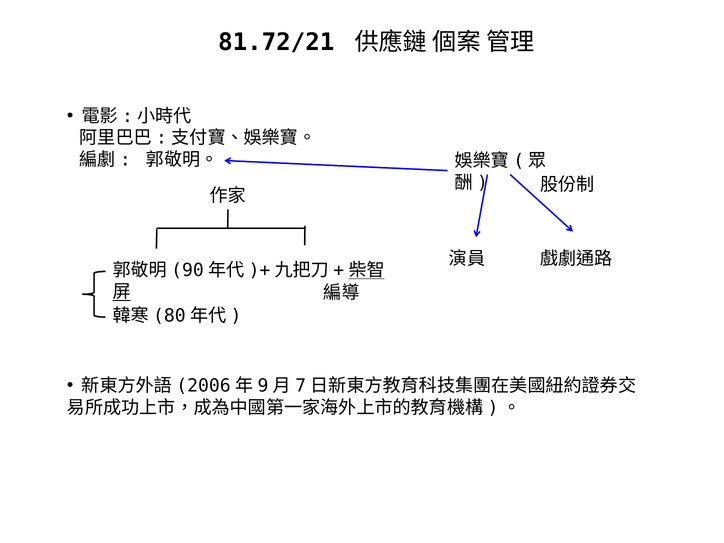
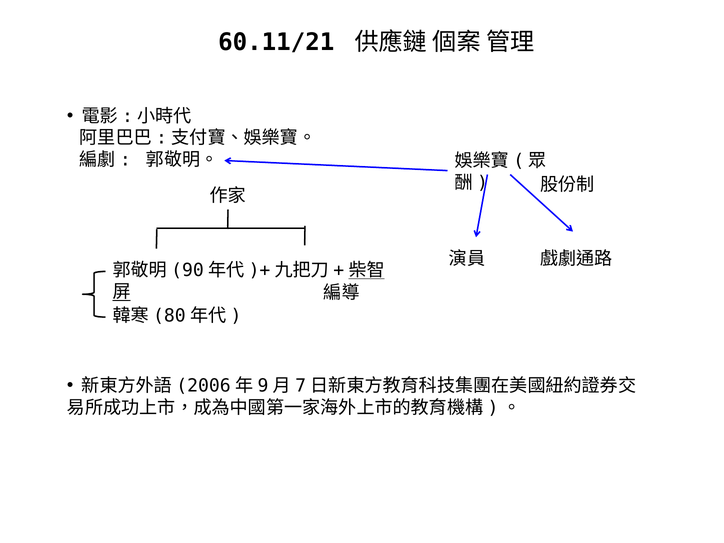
81.72/21: 81.72/21 -> 60.11/21 (276, 42)
